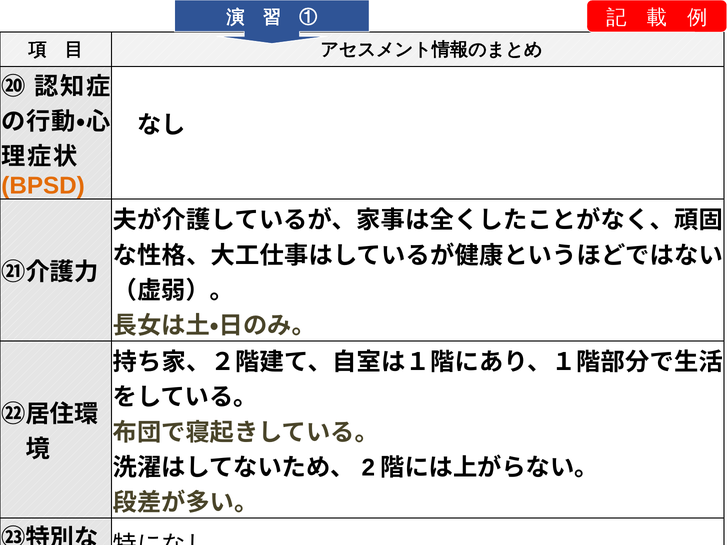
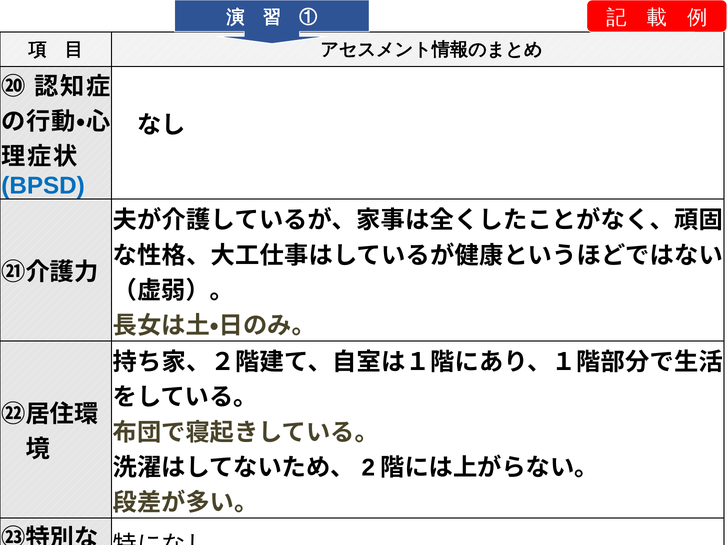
BPSD colour: orange -> blue (43, 186)
